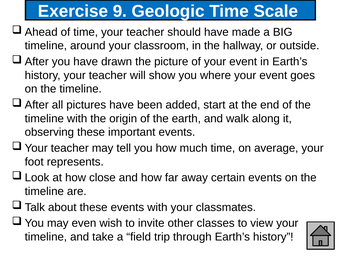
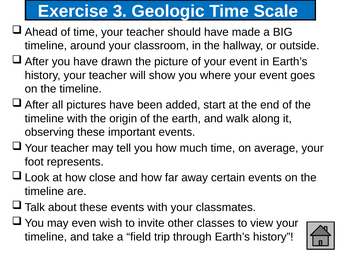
9: 9 -> 3 (120, 11)
